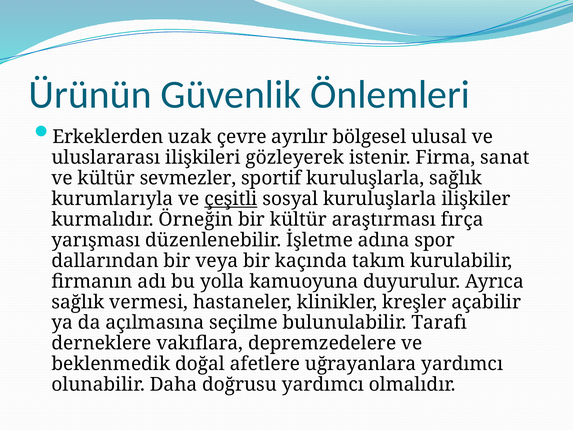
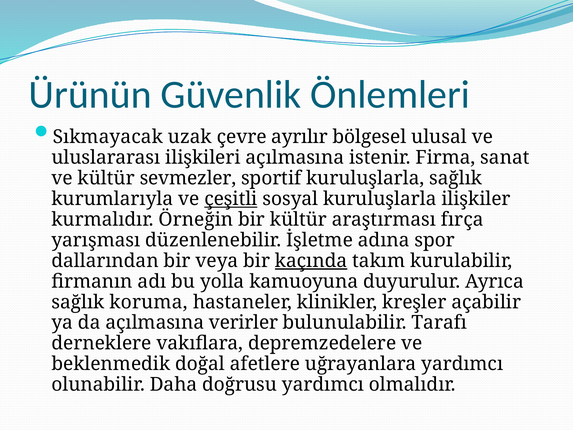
Erkeklerden: Erkeklerden -> Sıkmayacak (108, 137)
ilişkileri gözleyerek: gözleyerek -> açılmasına (295, 158)
kaçında underline: none -> present (311, 261)
vermesi: vermesi -> koruma (149, 302)
seçilme: seçilme -> verirler (243, 322)
